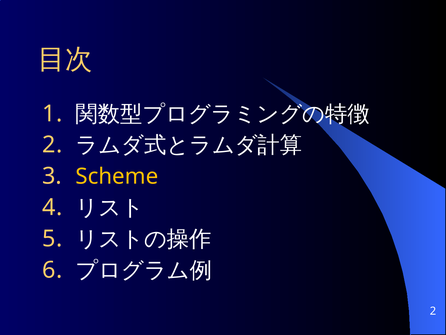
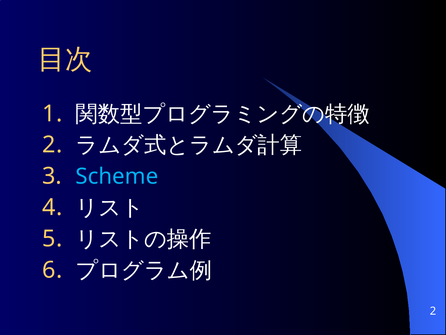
Scheme colour: yellow -> light blue (117, 176)
